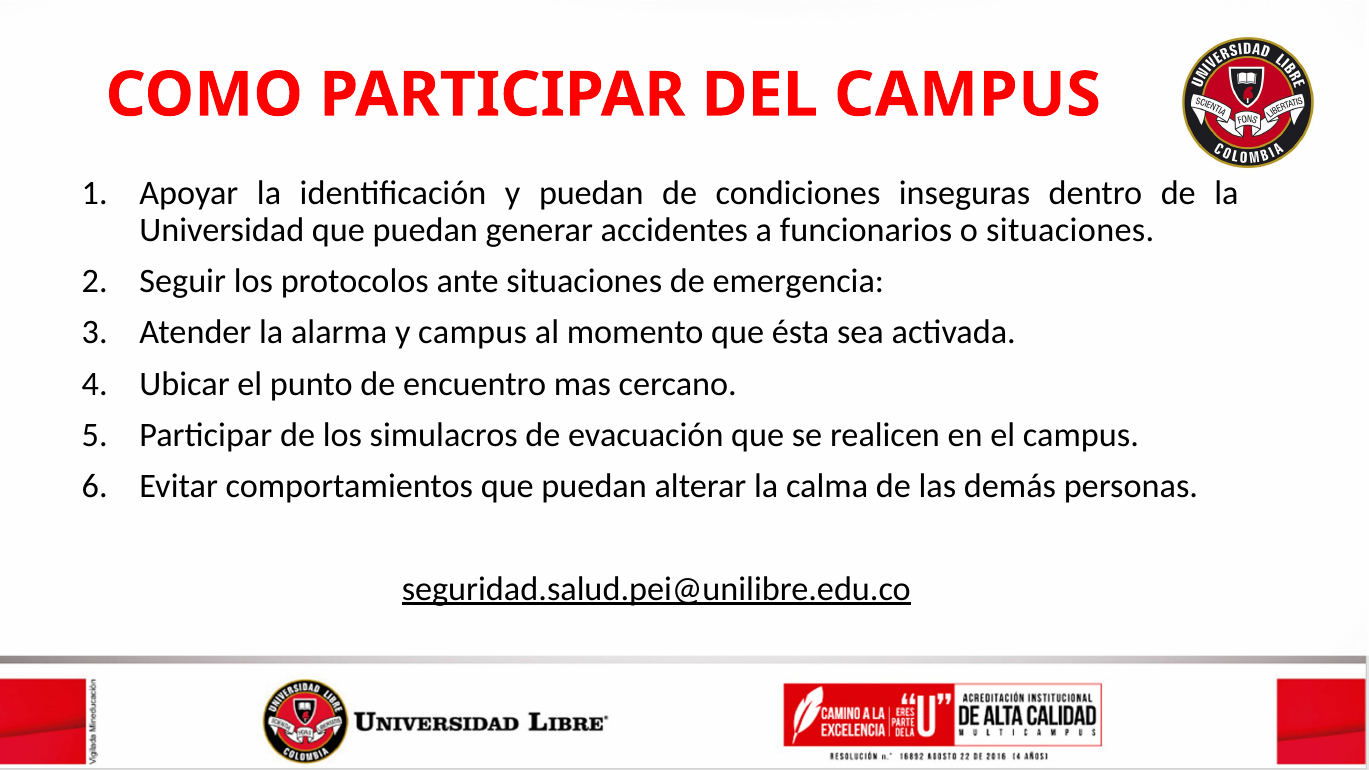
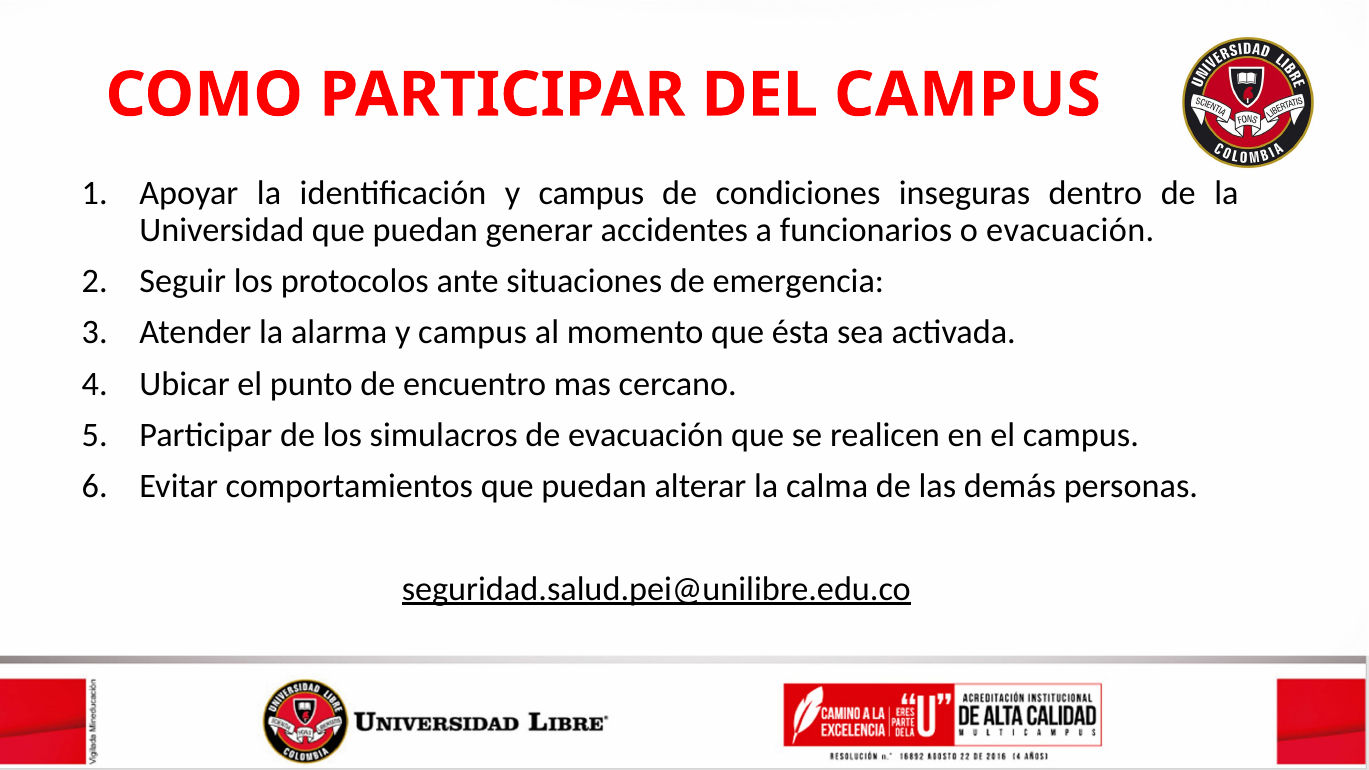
identificación y puedan: puedan -> campus (591, 193)
o situaciones: situaciones -> evacuación (1070, 230)
